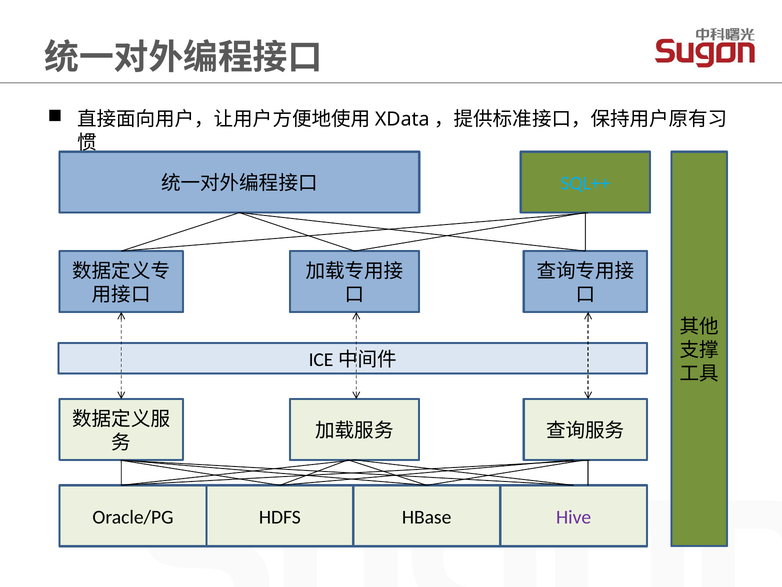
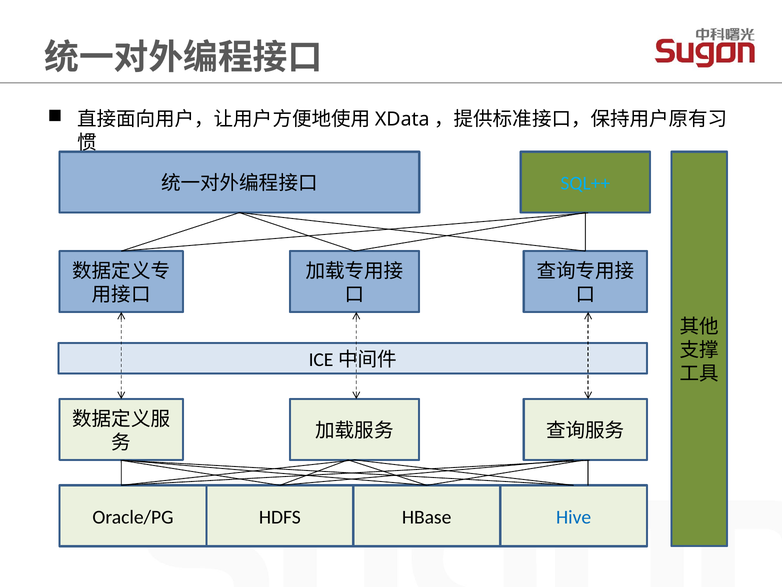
Hive colour: purple -> blue (574, 517)
